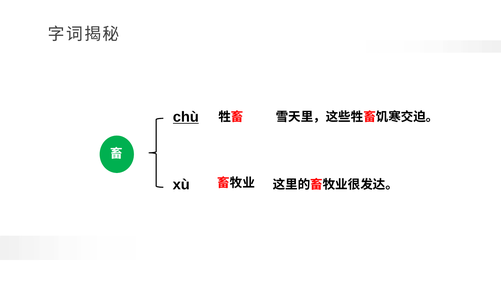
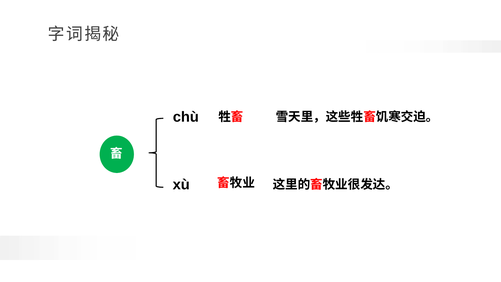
chù underline: present -> none (186, 117)
